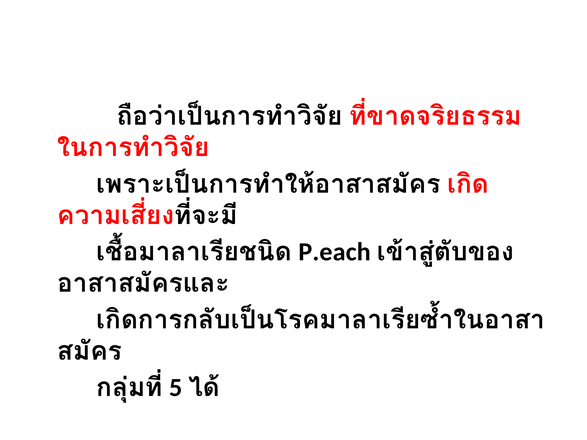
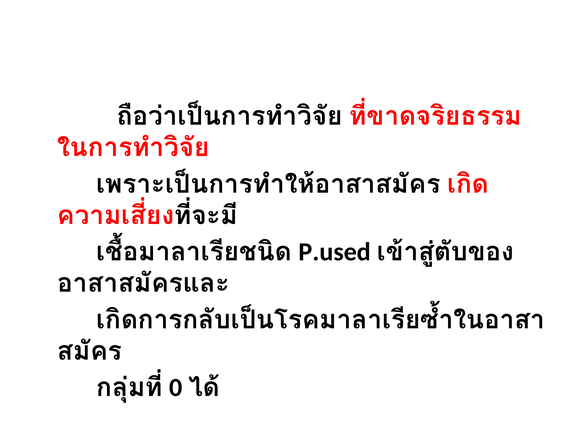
P.each: P.each -> P.used (335, 252)
5: 5 -> 0 (176, 388)
